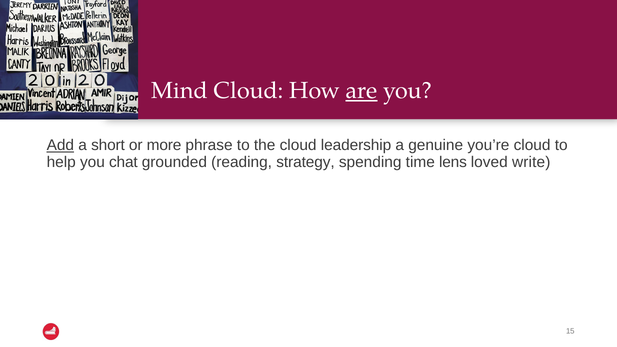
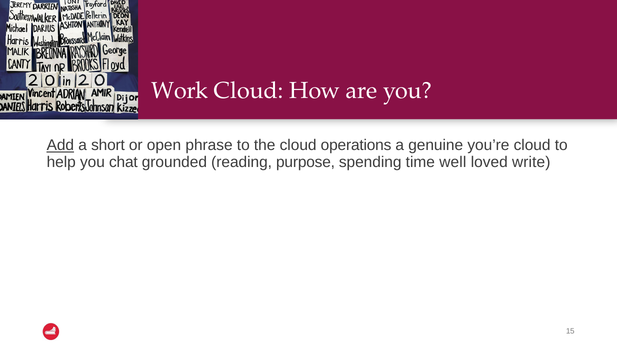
Mind: Mind -> Work (180, 91)
are underline: present -> none (362, 91)
more: more -> open (164, 145)
leadership: leadership -> operations (356, 145)
strategy: strategy -> purpose (306, 162)
lens: lens -> well (453, 162)
